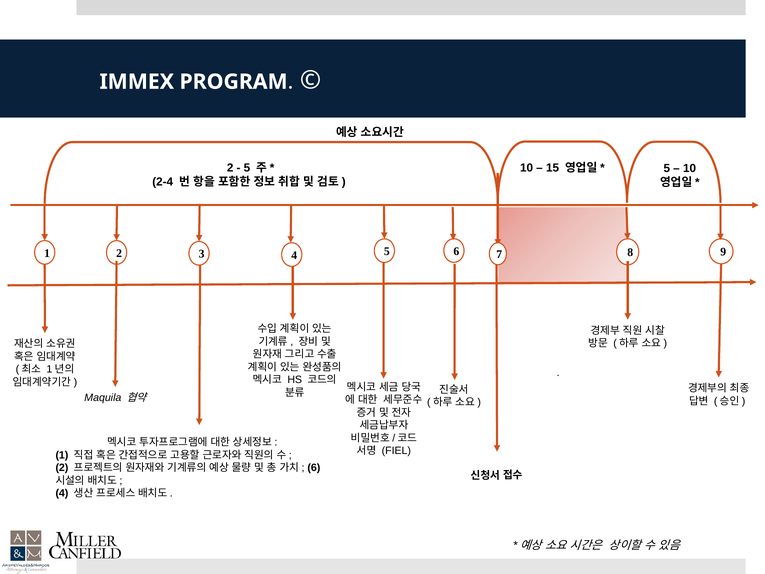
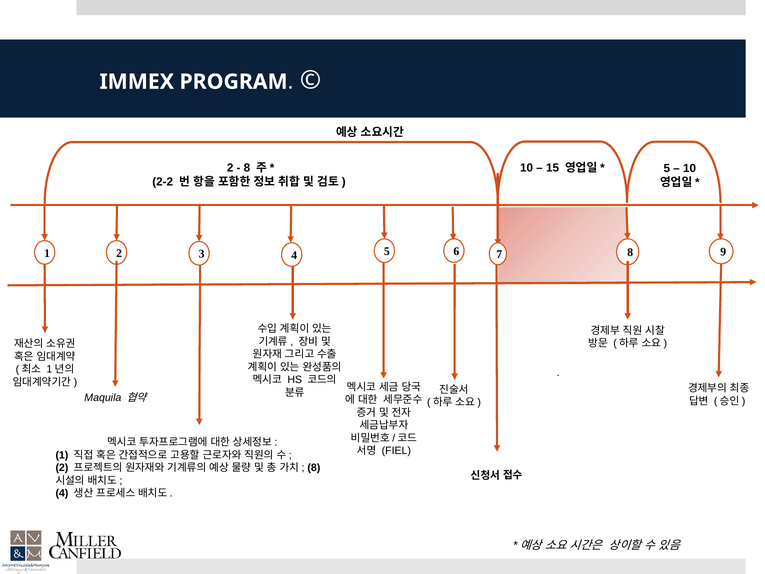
5: 5 -> 8 (247, 168)
2-4: 2-4 -> 2-2 (163, 182)
6: 6 -> 8 (314, 468)
